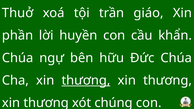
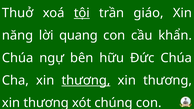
tội underline: none -> present (82, 13)
phần: phần -> năng (18, 35)
huyền: huyền -> quang (78, 35)
